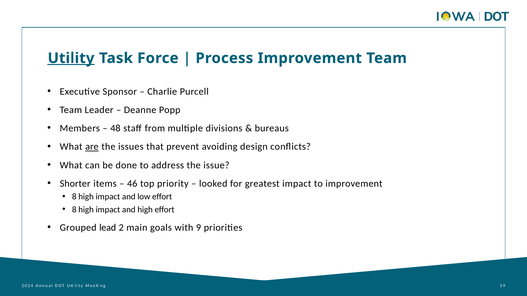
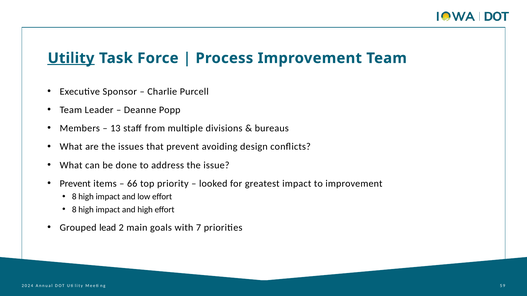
48: 48 -> 13 (115, 128)
are underline: present -> none (92, 147)
Shorter: Shorter -> Prevent (75, 184)
46: 46 -> 66 (132, 184)
9: 9 -> 7 (199, 228)
